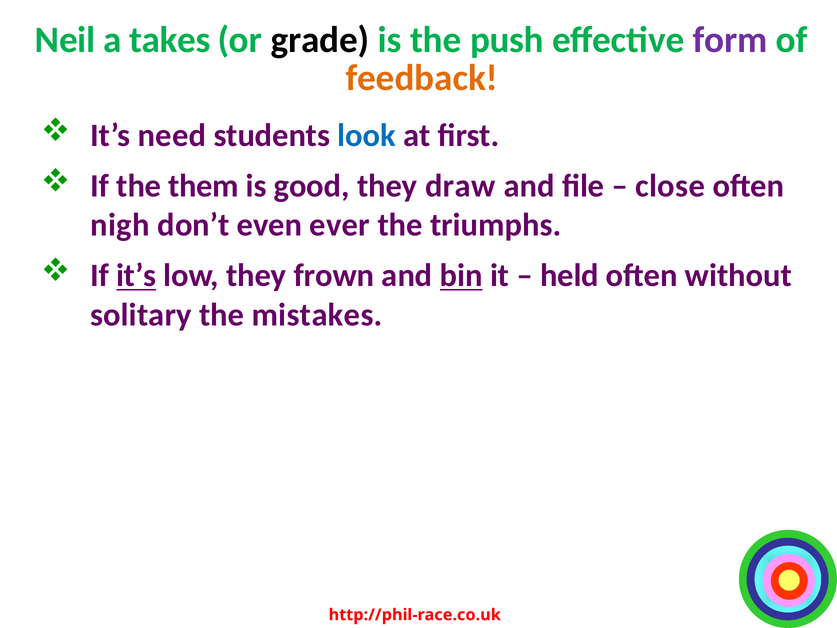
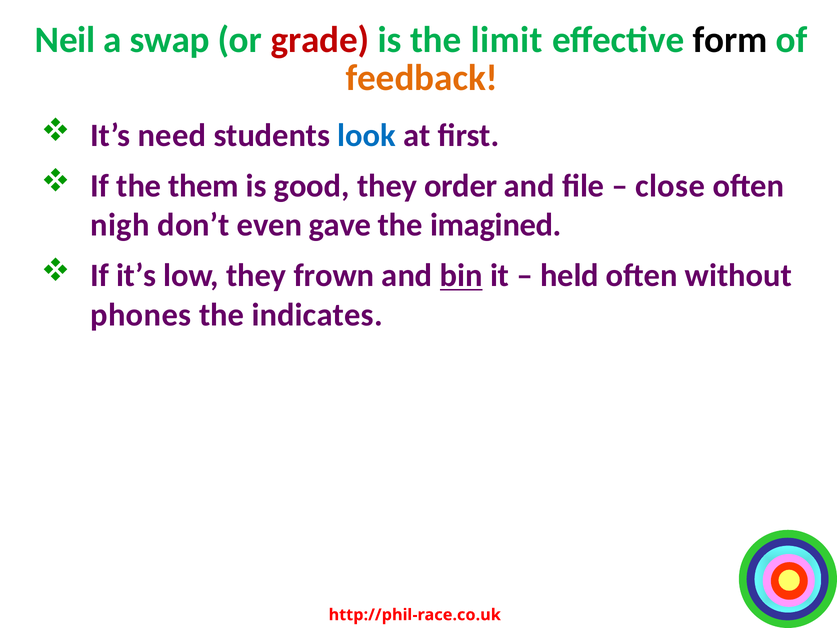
takes: takes -> swap (170, 40)
grade colour: black -> red (320, 40)
push: push -> limit (507, 40)
form colour: purple -> black (730, 40)
draw: draw -> order (461, 186)
ever: ever -> gave (340, 225)
triumphs: triumphs -> imagined (496, 225)
it’s underline: present -> none (136, 276)
solitary: solitary -> phones (141, 315)
mistakes: mistakes -> indicates (317, 315)
